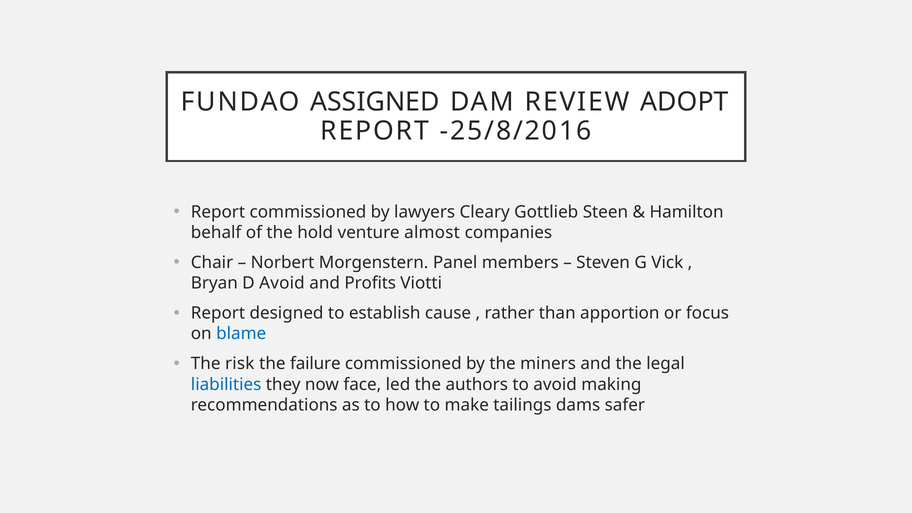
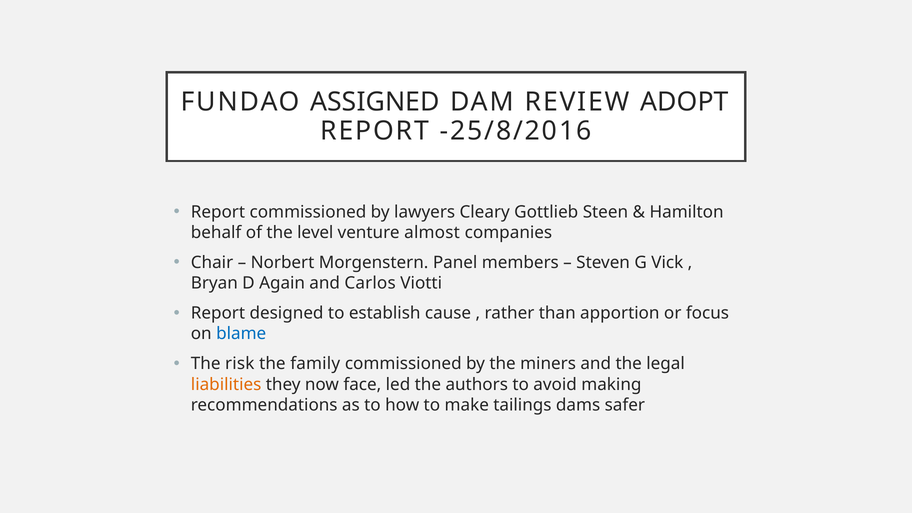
hold: hold -> level (315, 233)
D Avoid: Avoid -> Again (282, 283)
Profits: Profits -> Carlos (370, 283)
failure: failure -> family (315, 364)
liabilities colour: blue -> orange (226, 384)
